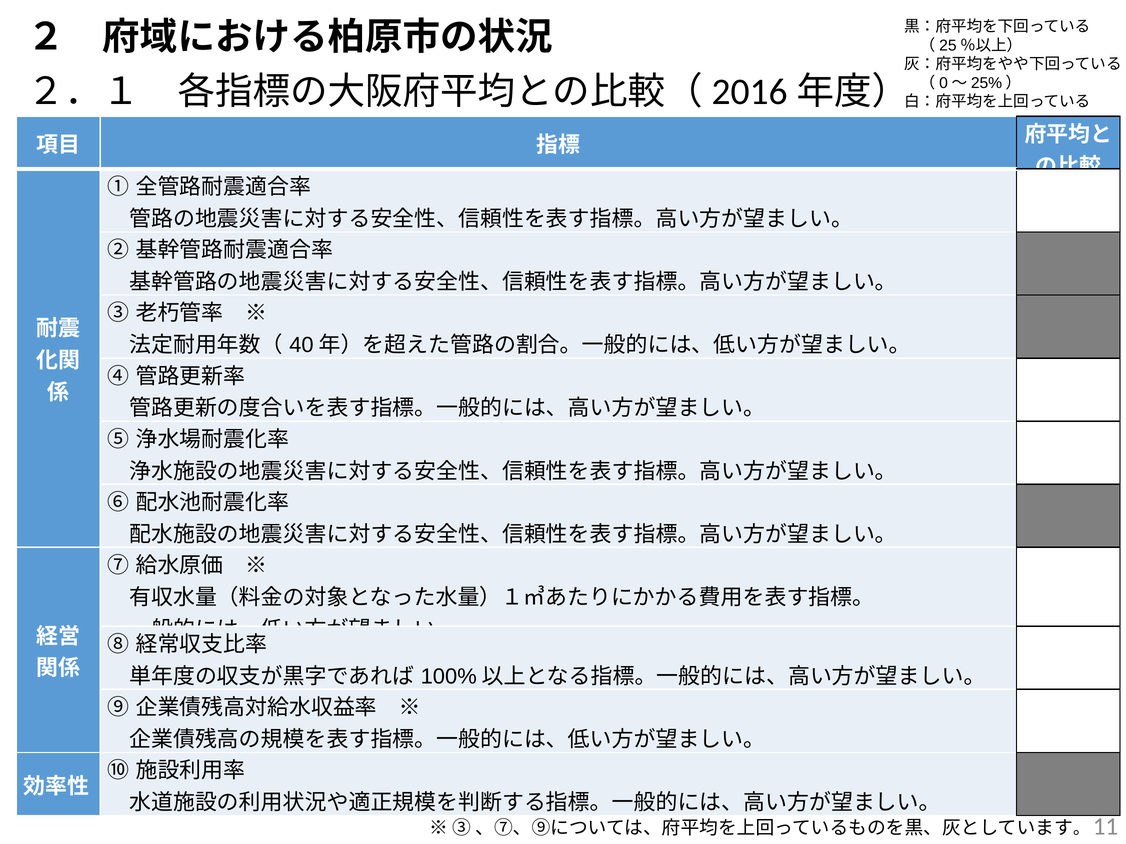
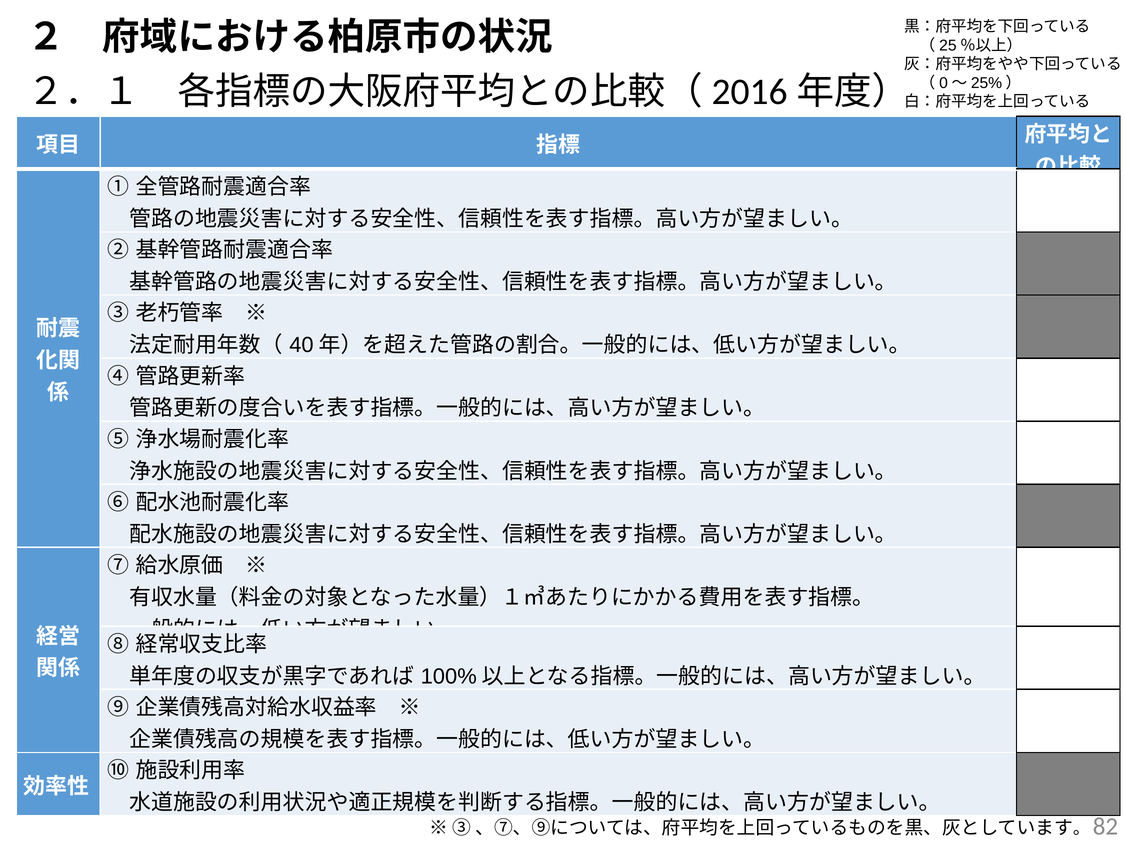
11: 11 -> 82 (1105, 827)
